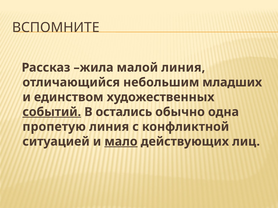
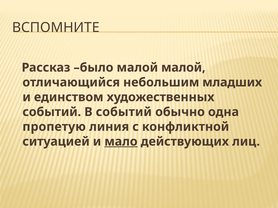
жила: жила -> было (93, 68)
малой линия: линия -> малой (183, 68)
событий underline: present -> none (52, 112)
В остались: остались -> событий (124, 112)
